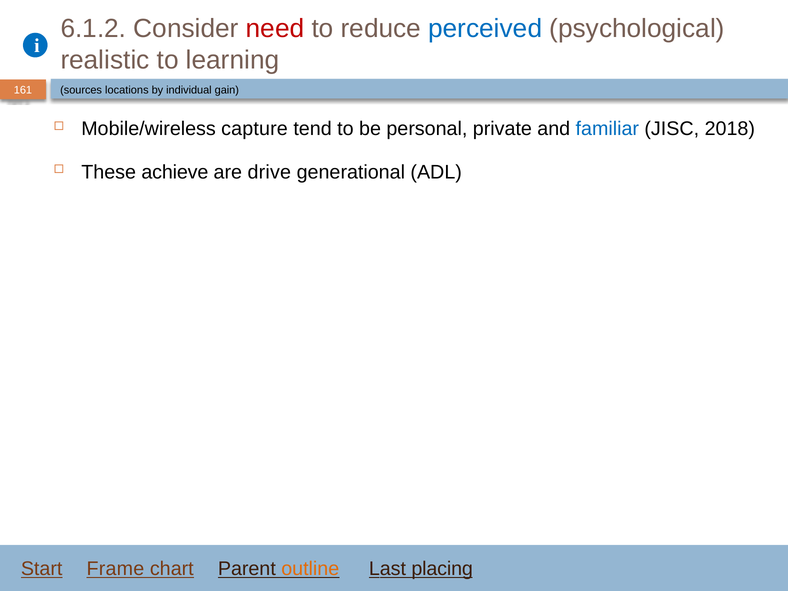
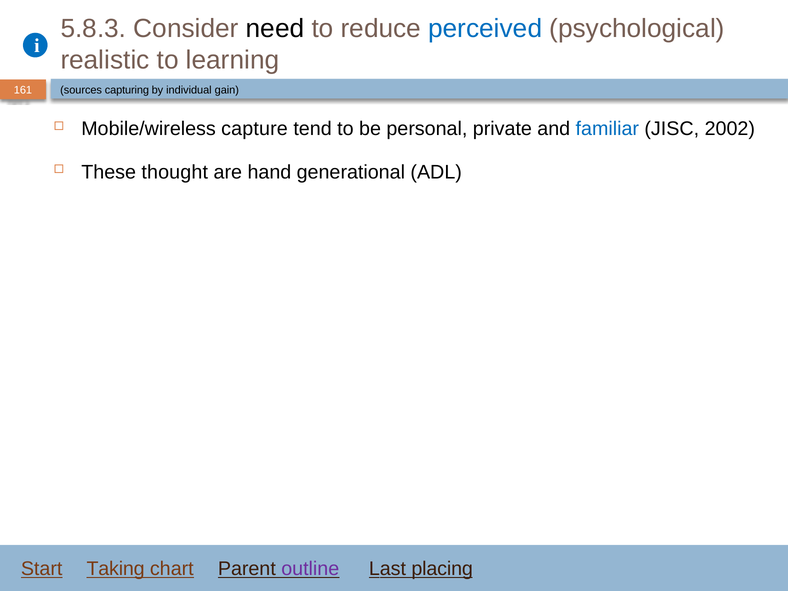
6.1.2: 6.1.2 -> 5.8.3 (93, 29)
need colour: red -> black (275, 29)
locations: locations -> capturing (127, 90)
2018: 2018 -> 2002 (730, 129)
achieve: achieve -> thought (175, 172)
drive: drive -> hand (269, 172)
Frame: Frame -> Taking (116, 569)
outline colour: orange -> purple (310, 569)
